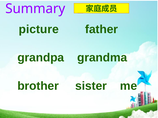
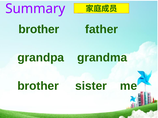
picture: picture -> brother (39, 29)
